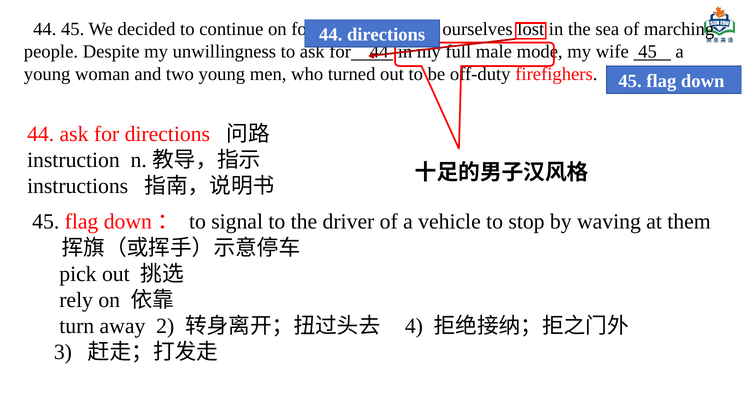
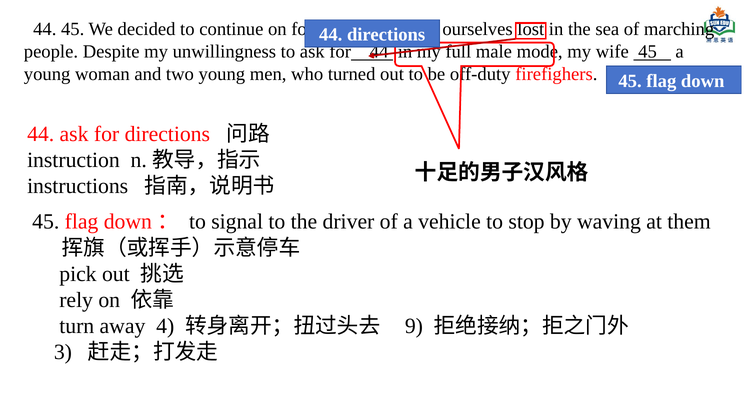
2: 2 -> 4 (165, 326)
4: 4 -> 9 (414, 326)
